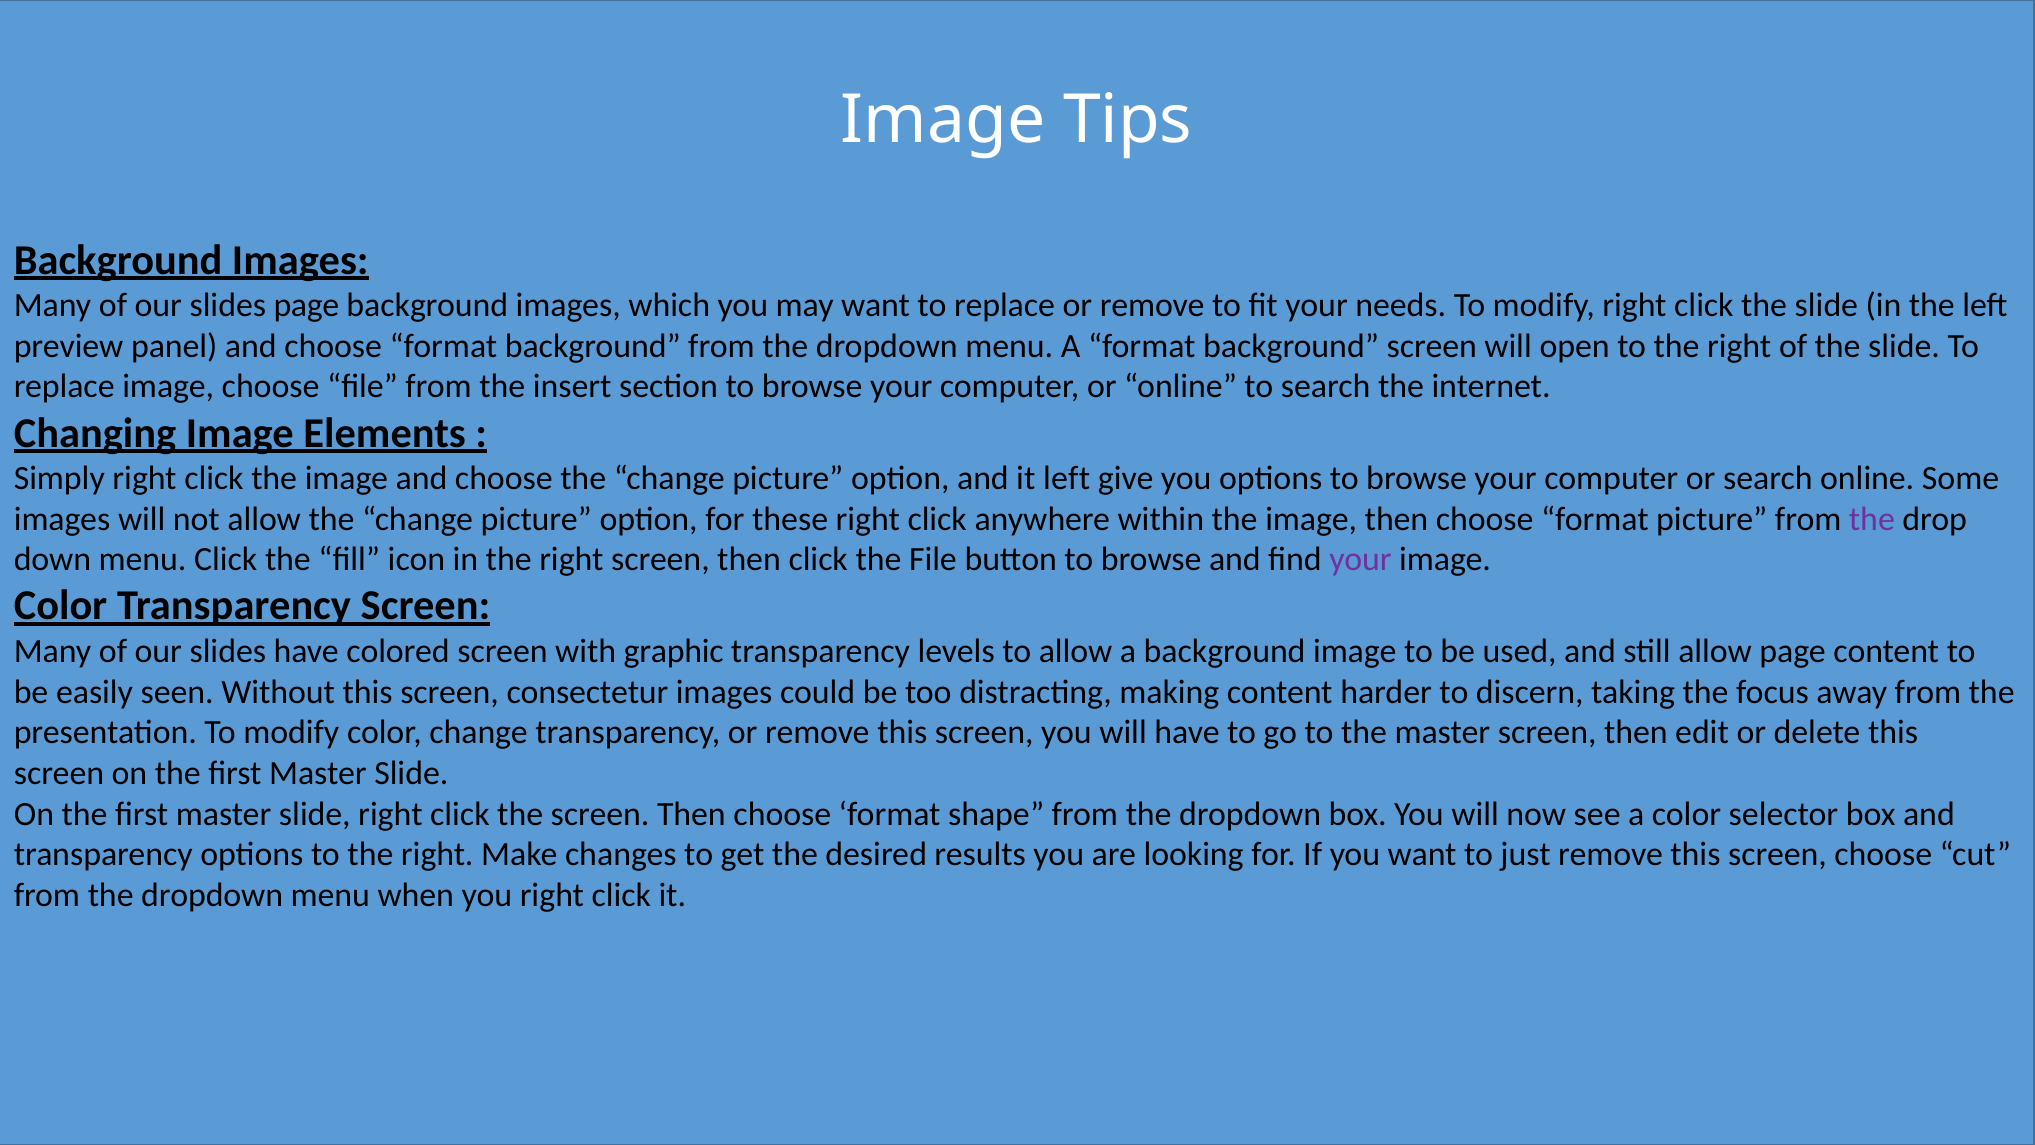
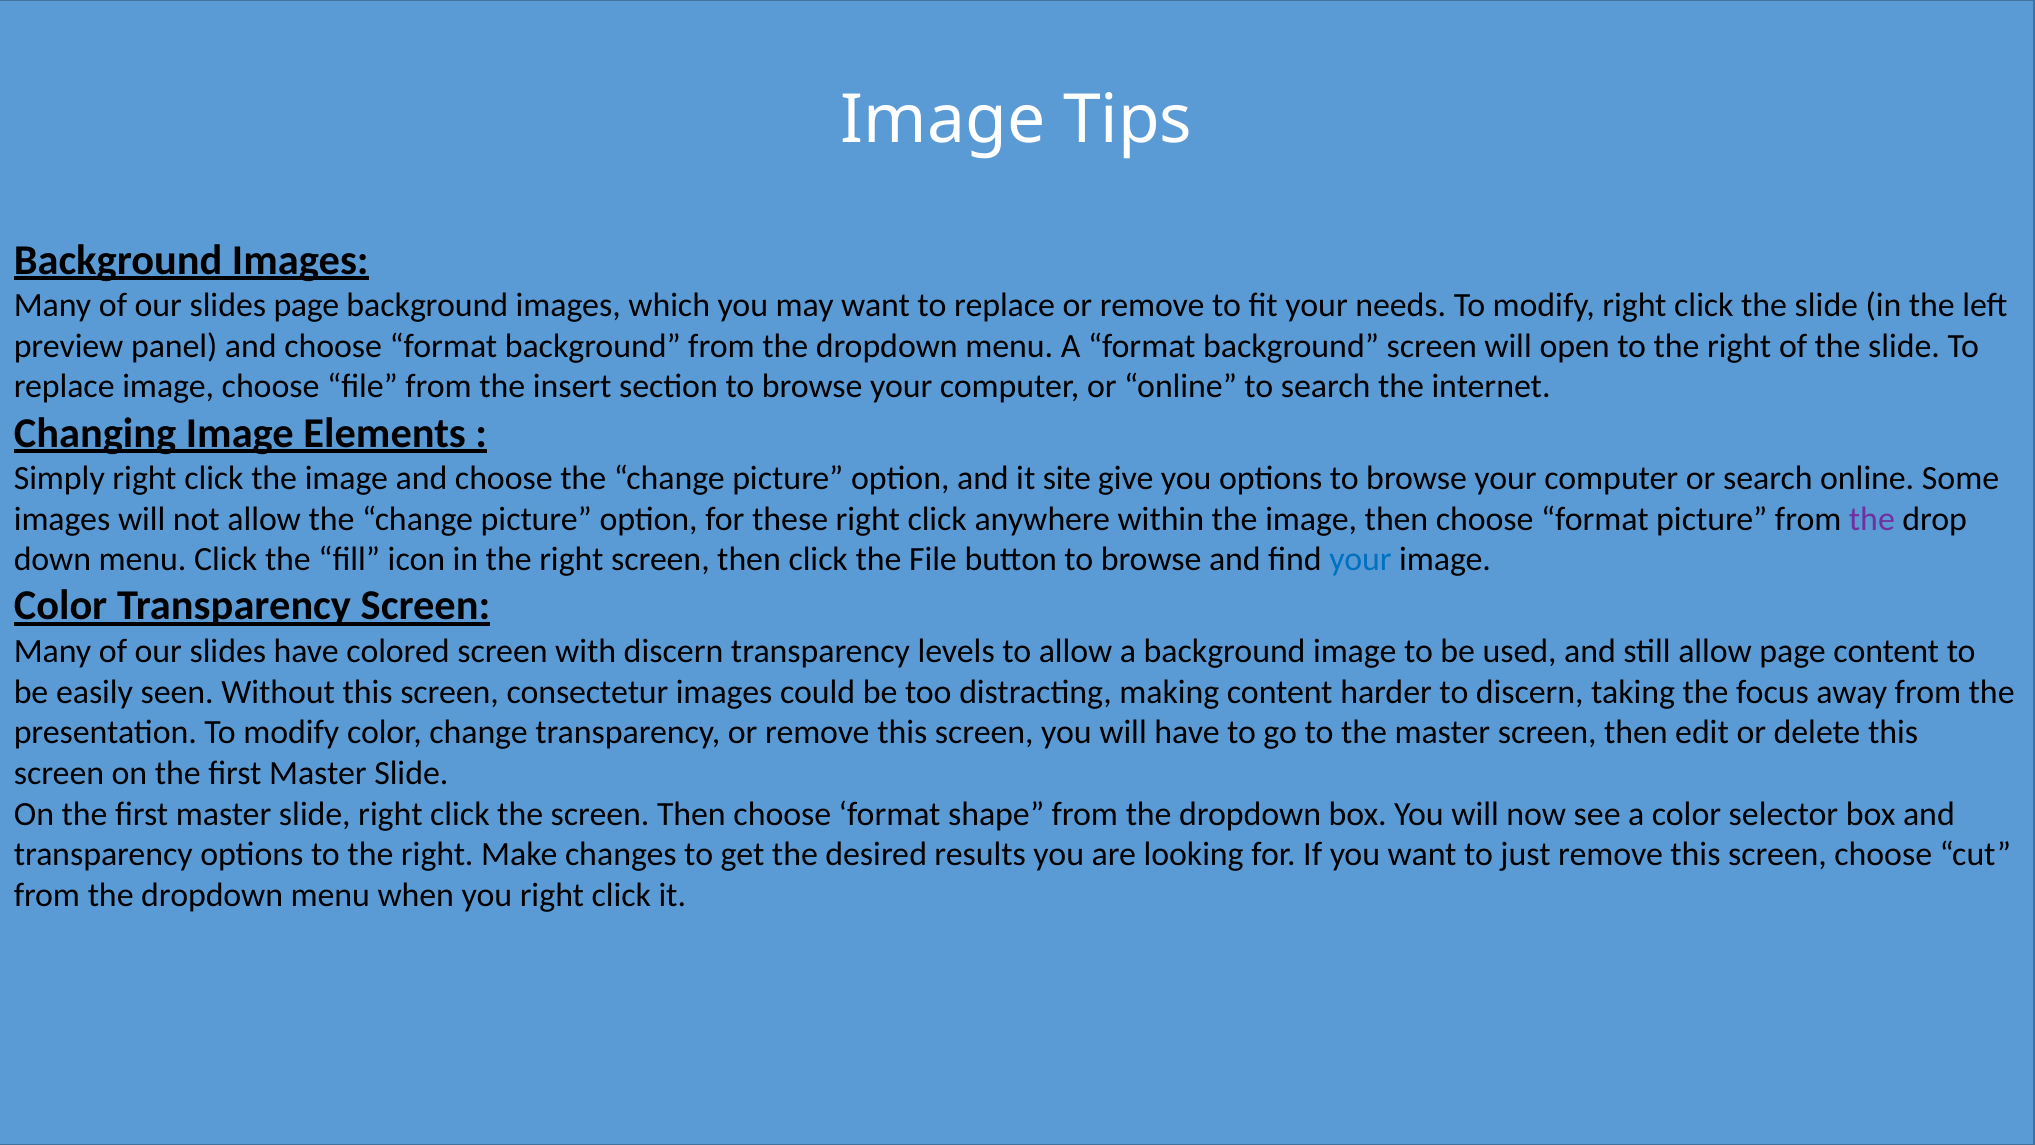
it left: left -> site (1067, 478)
your colour: purple -> blue (1360, 559)
with graphic: graphic -> discern (674, 651)
